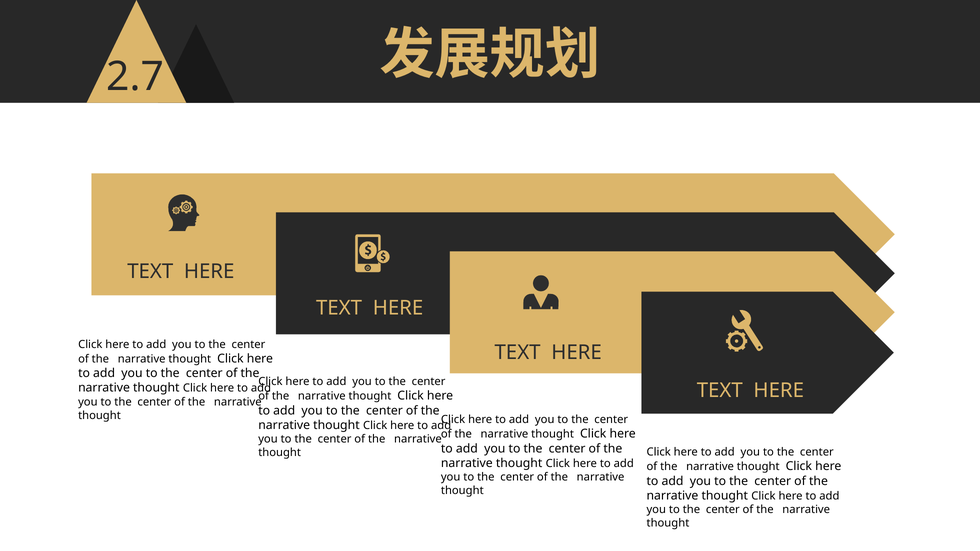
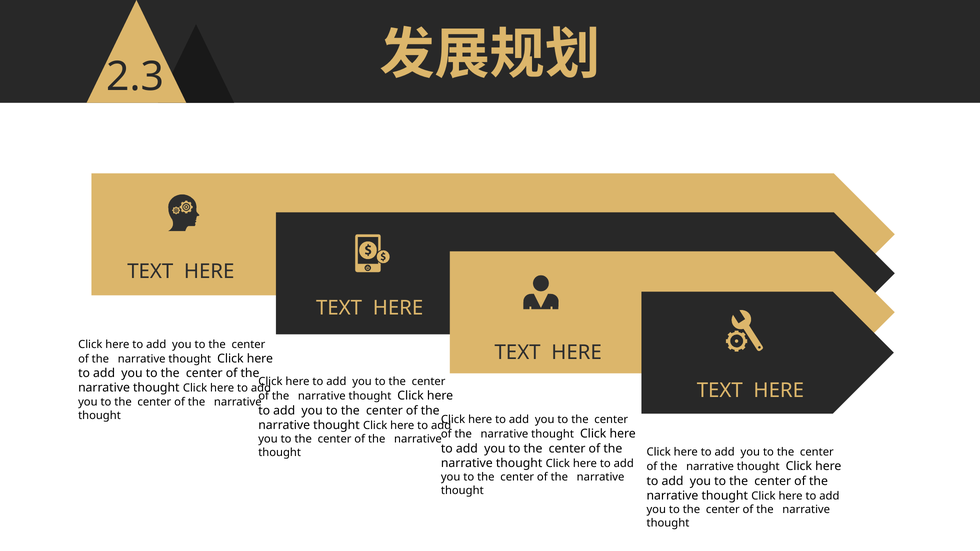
2.7: 2.7 -> 2.3 (135, 77)
